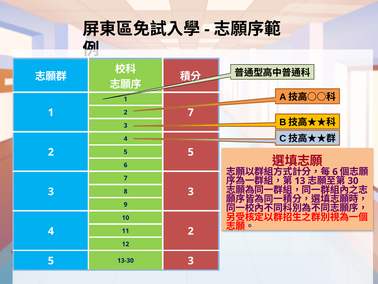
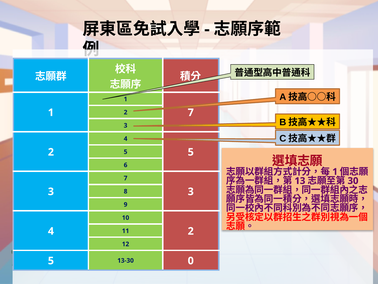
6: 6 -> 1 (335, 171)
13-30 3: 3 -> 0 (191, 260)
